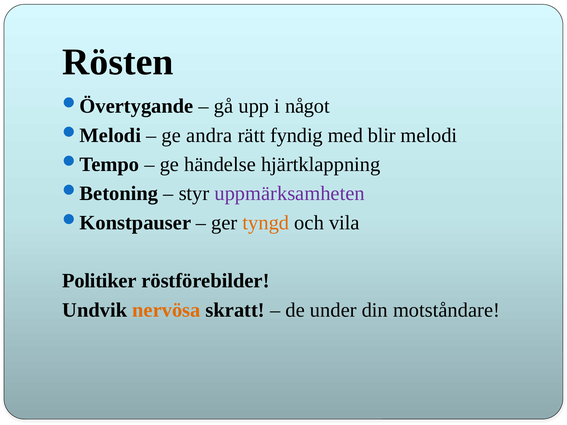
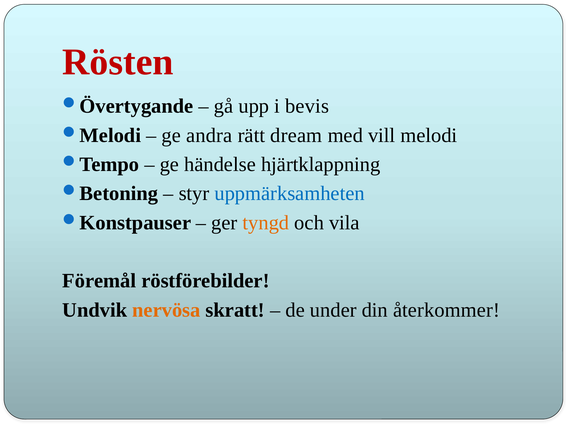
Rösten colour: black -> red (118, 62)
något: något -> bevis (307, 106)
fyndig: fyndig -> dream (296, 135)
blir: blir -> vill (382, 135)
uppmärksamheten colour: purple -> blue (290, 194)
Politiker: Politiker -> Föremål (99, 281)
motståndare: motståndare -> återkommer (446, 310)
